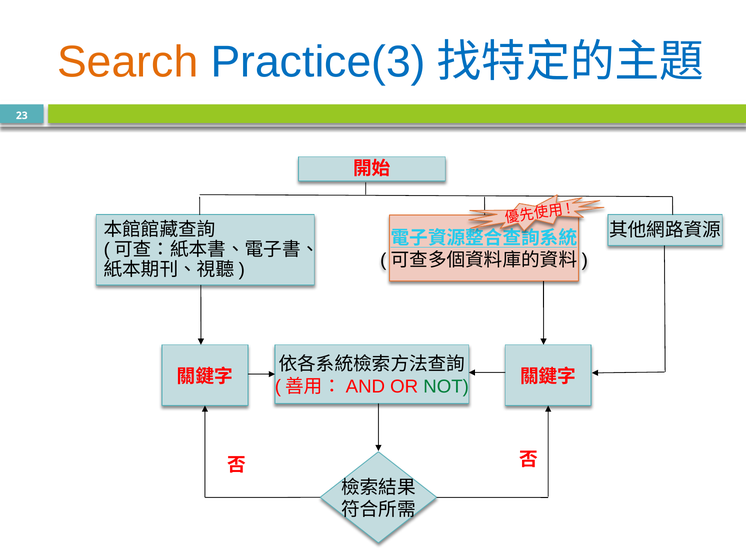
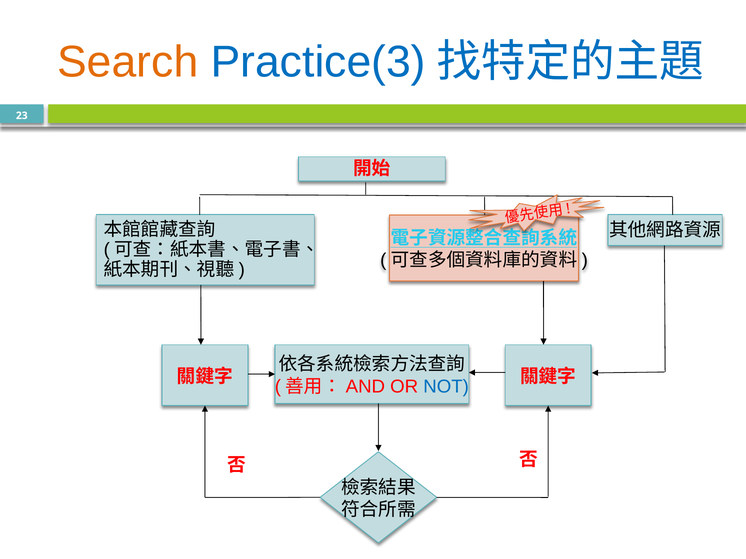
NOT colour: green -> blue (446, 387)
